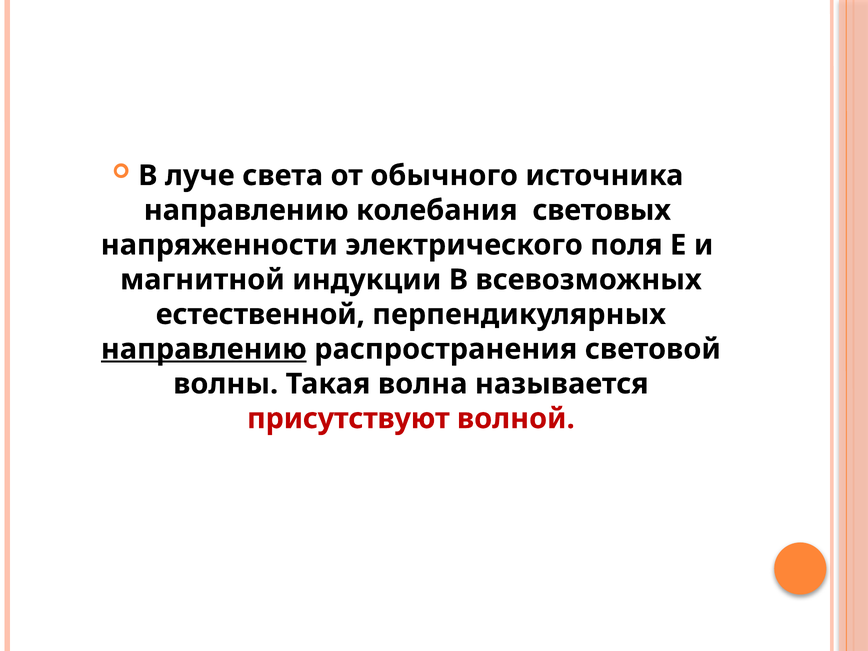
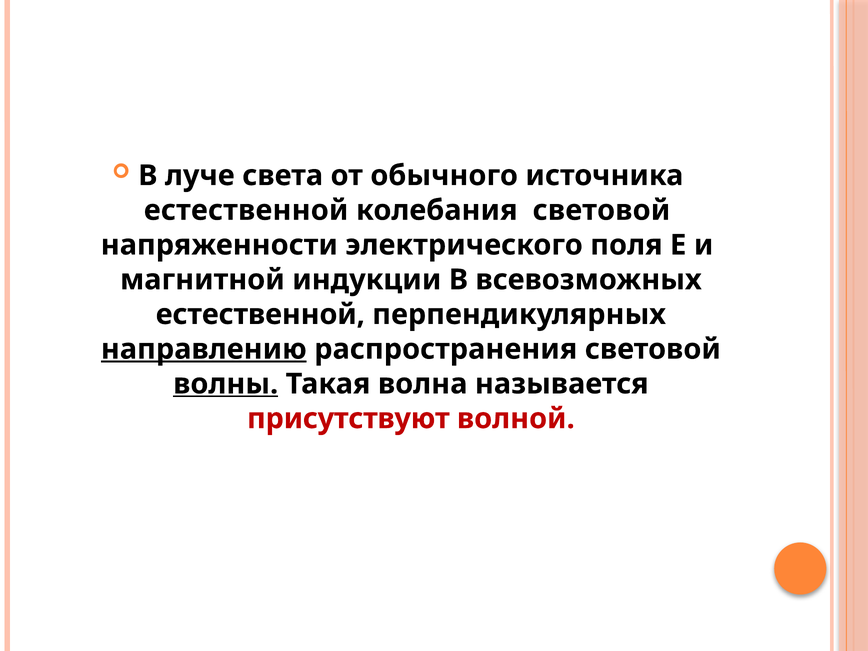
направлению: направлению -> естественной (246, 210)
колебания световых: световых -> световой (601, 210)
волны underline: none -> present (226, 384)
